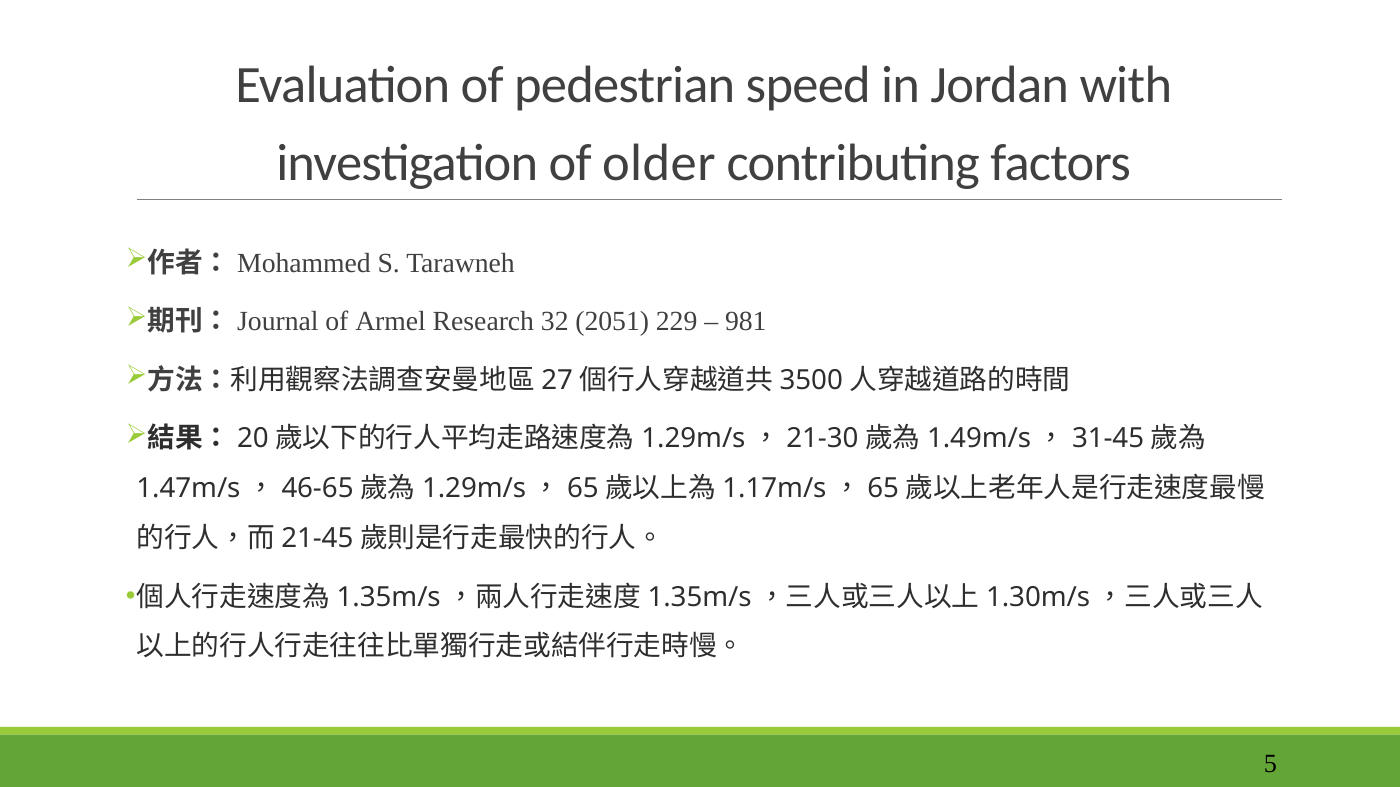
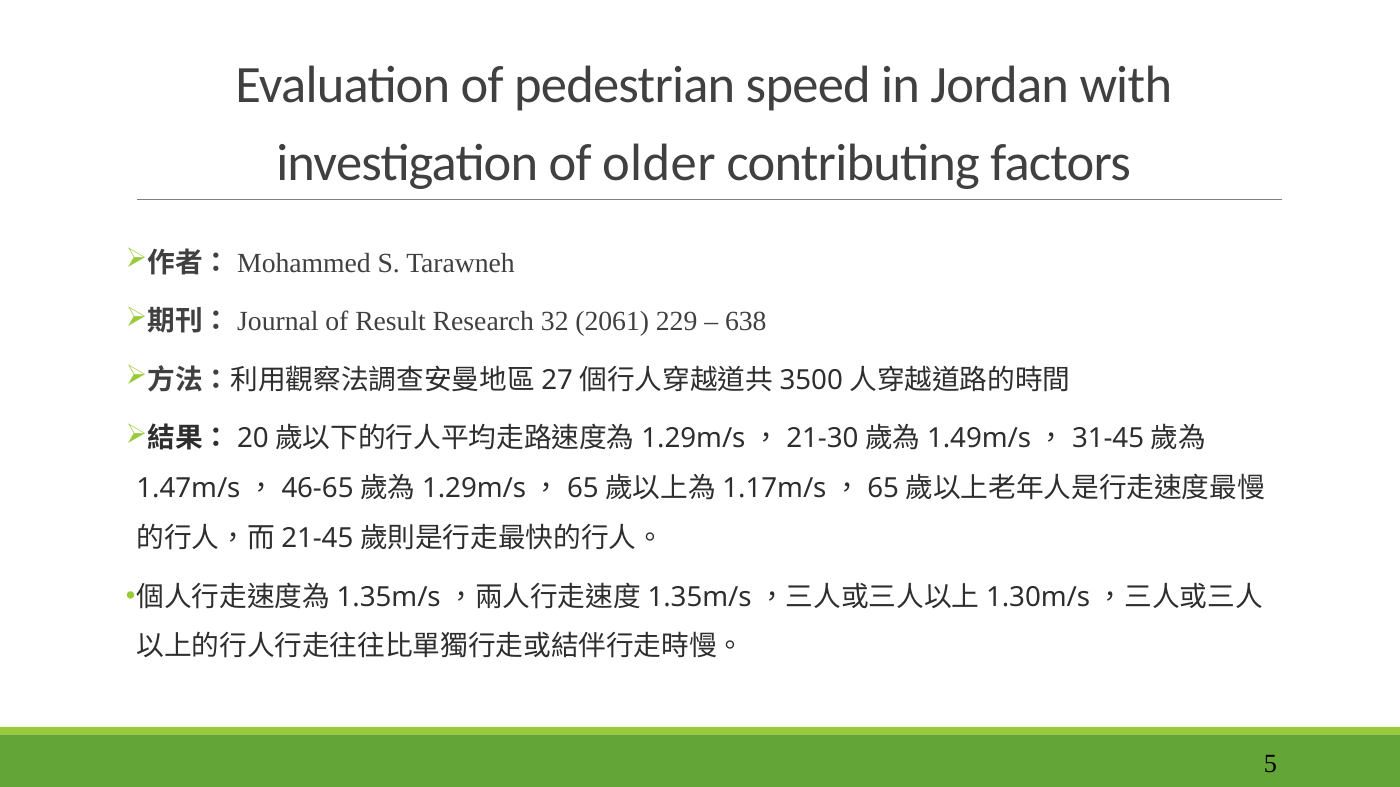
Armel: Armel -> Result (391, 322)
2051: 2051 -> 2061 (612, 322)
981: 981 -> 638 (746, 322)
